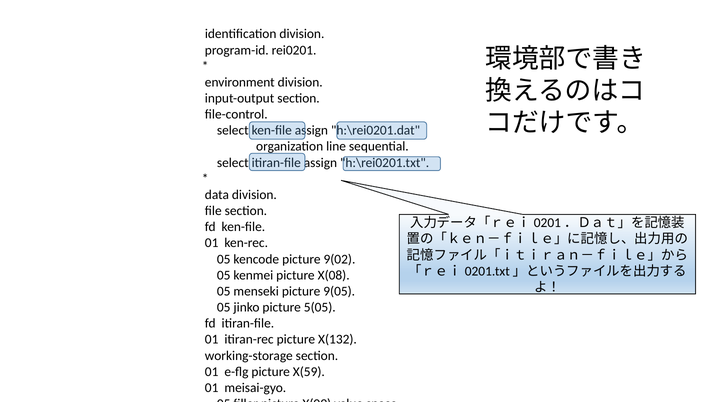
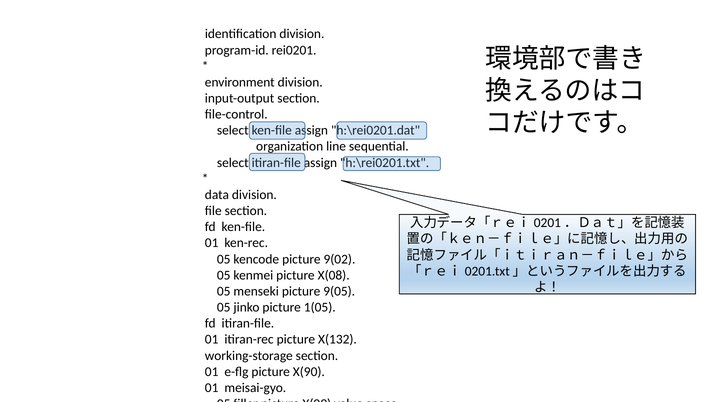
5(05: 5(05 -> 1(05 (320, 307)
X(59: X(59 -> X(90 (309, 371)
